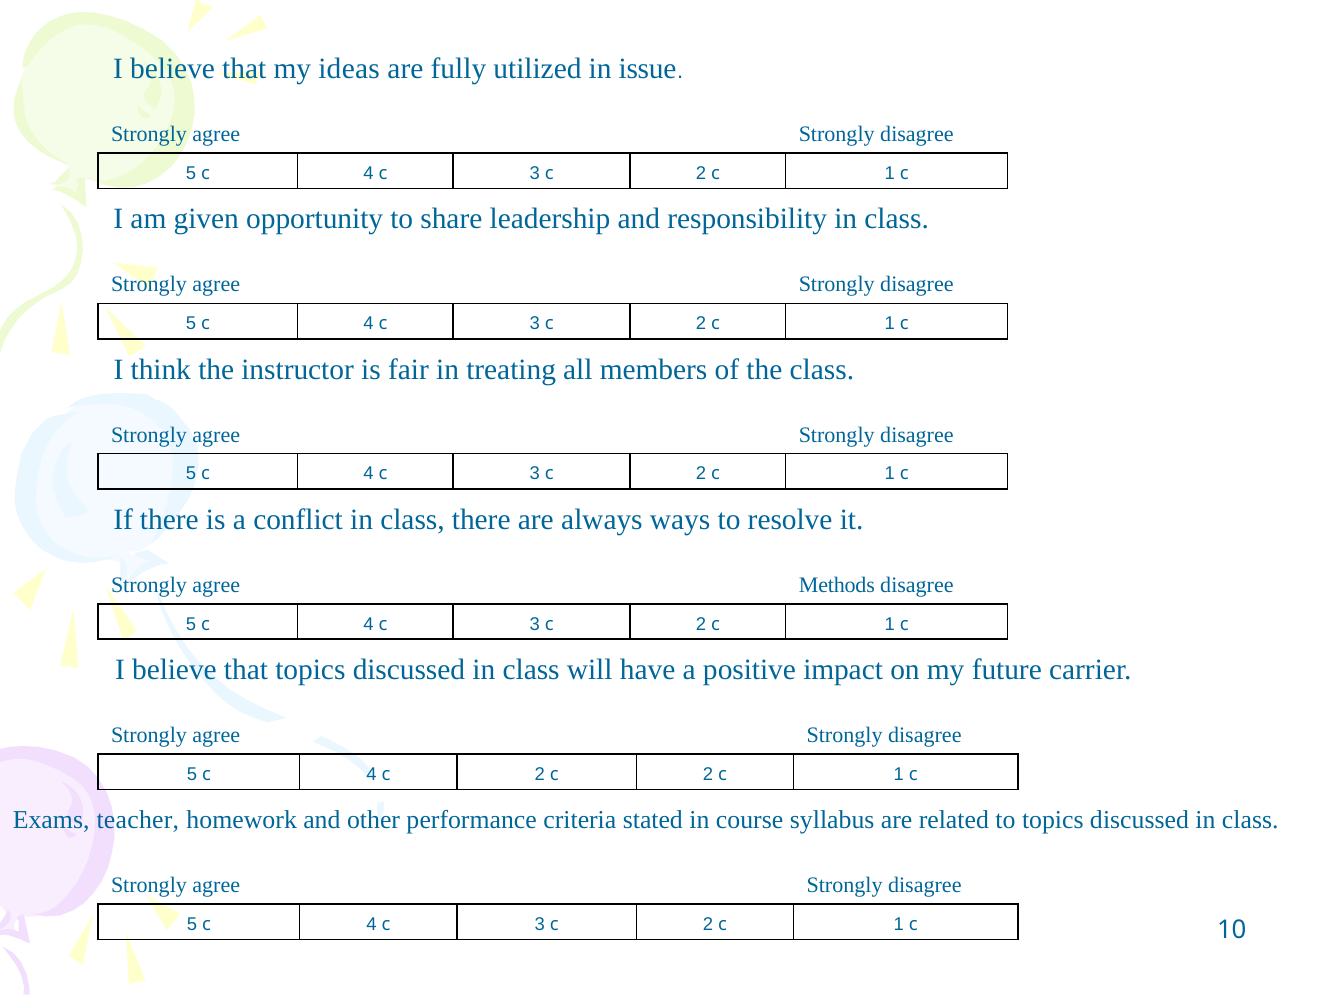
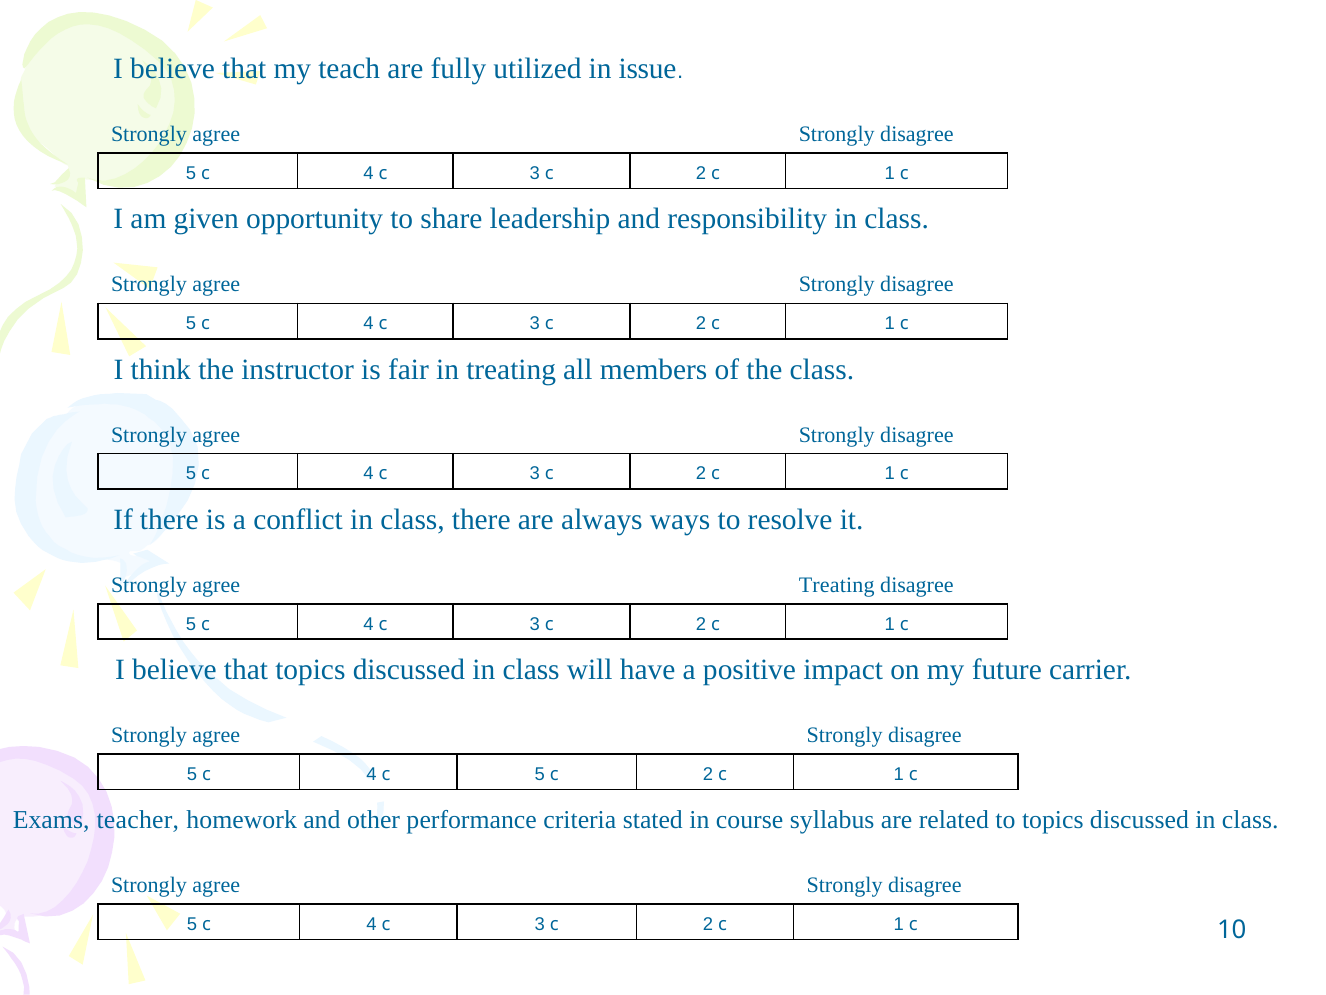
ideas: ideas -> teach (349, 69)
agree Methods: Methods -> Treating (837, 585)
4 c 2: 2 -> 5 (540, 774)
